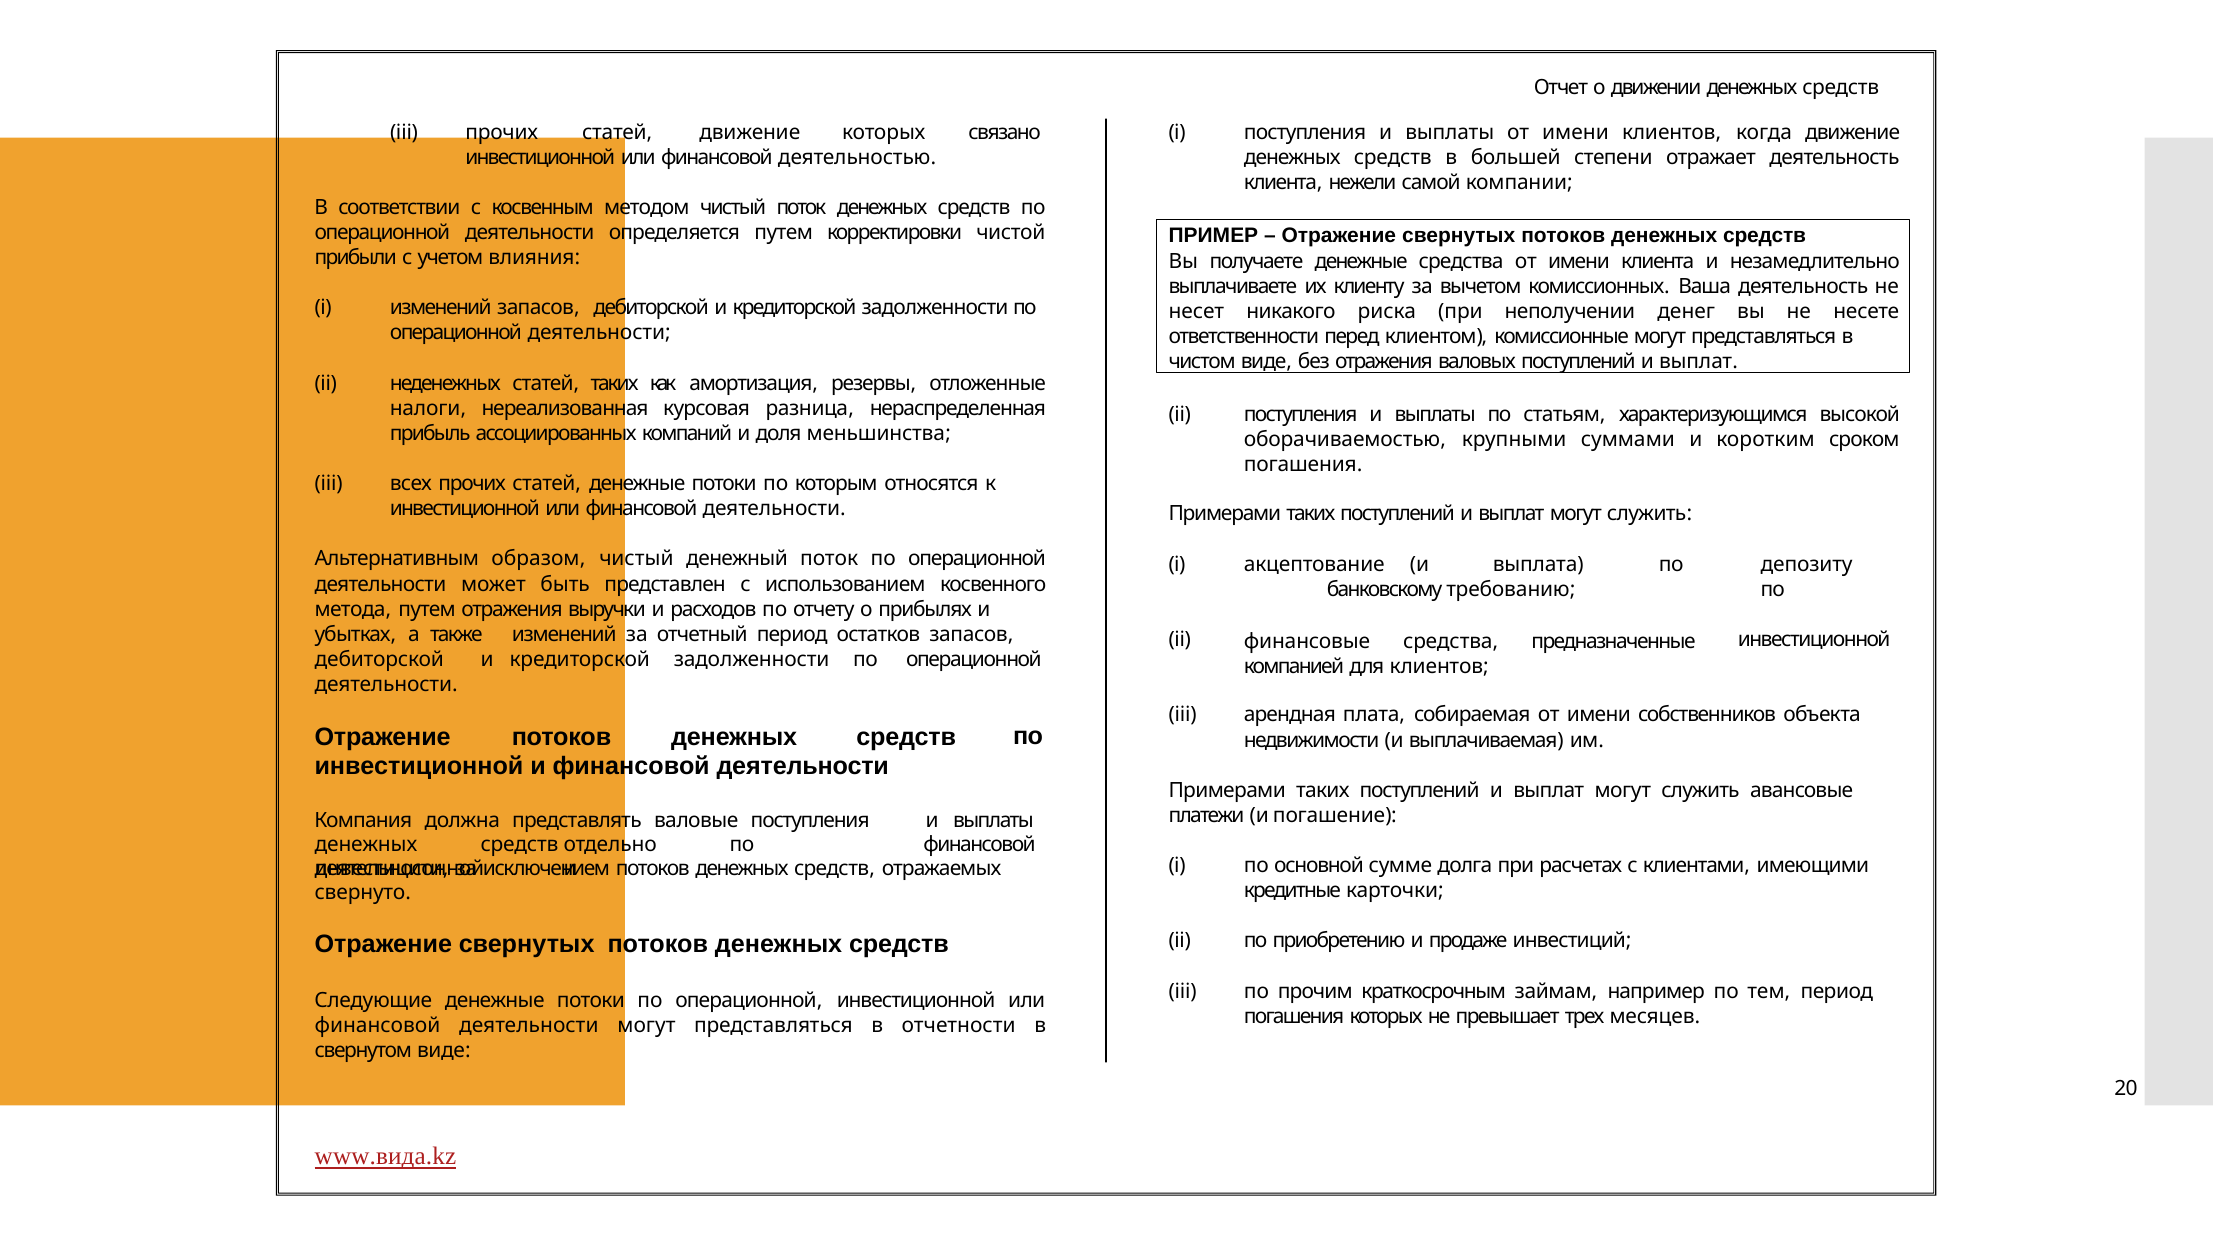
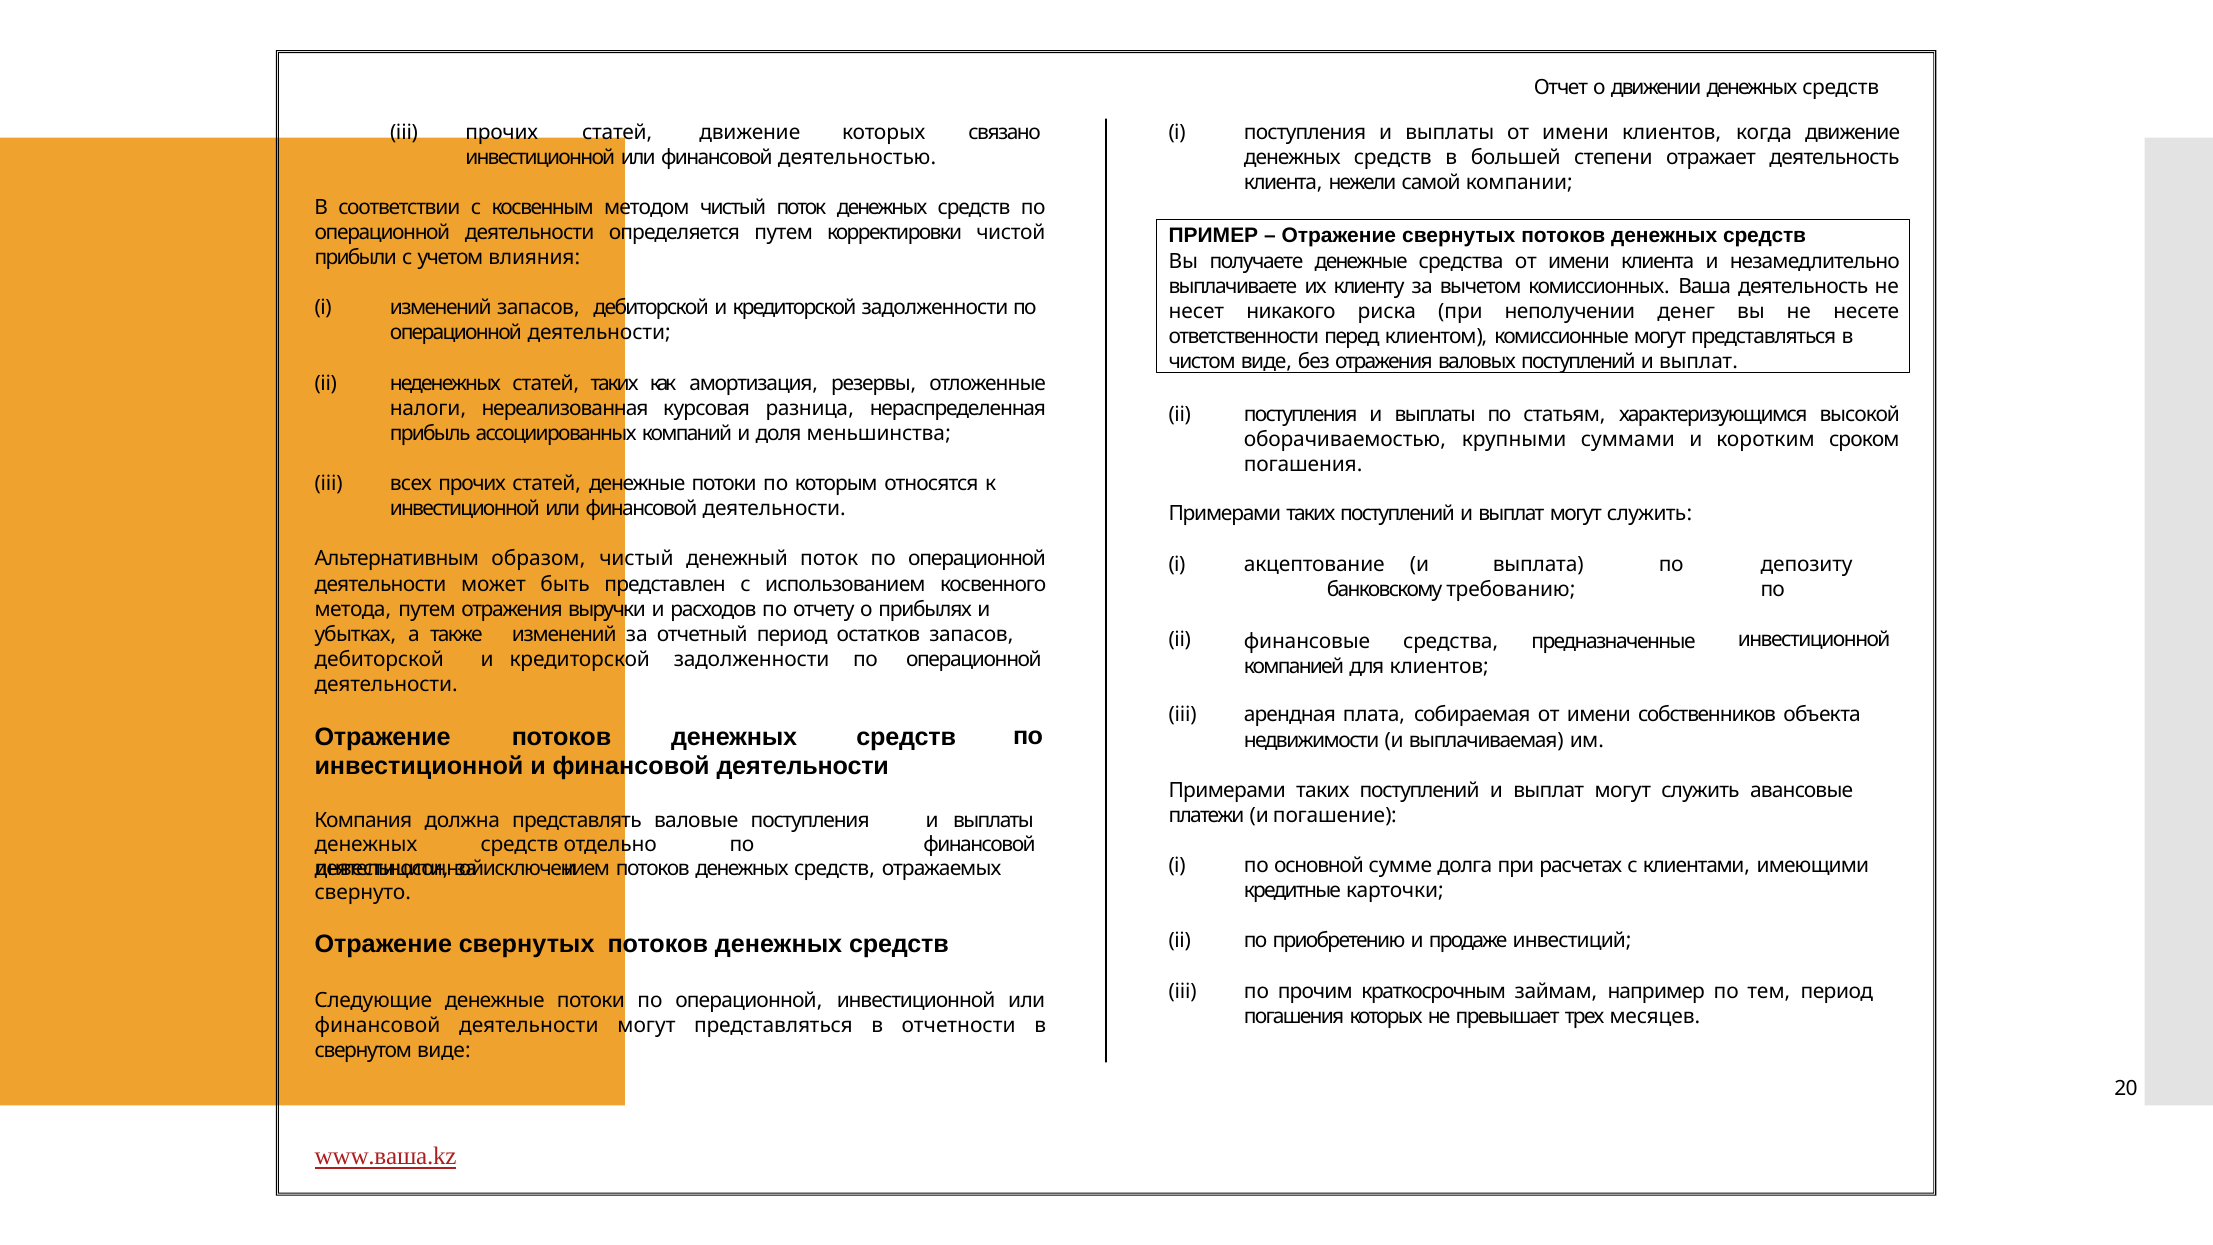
www.вида.kz: www.вида.kz -> www.ваша.kz (386, 1156)
